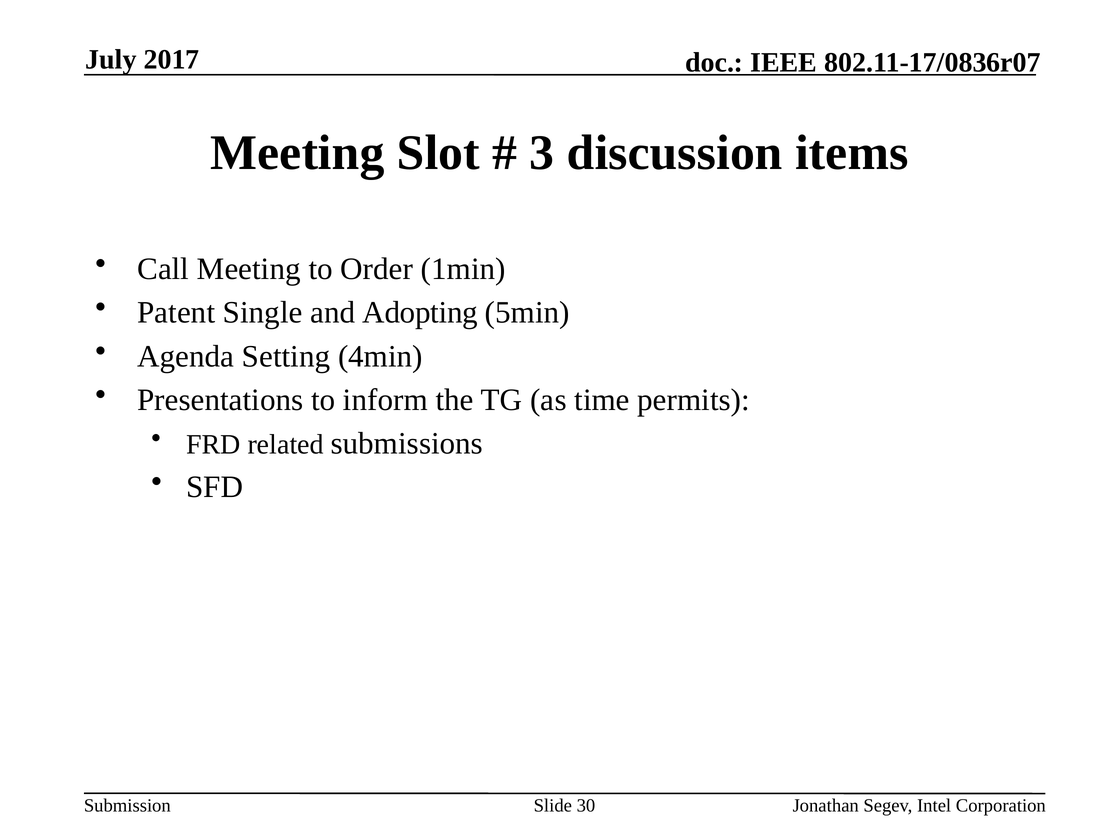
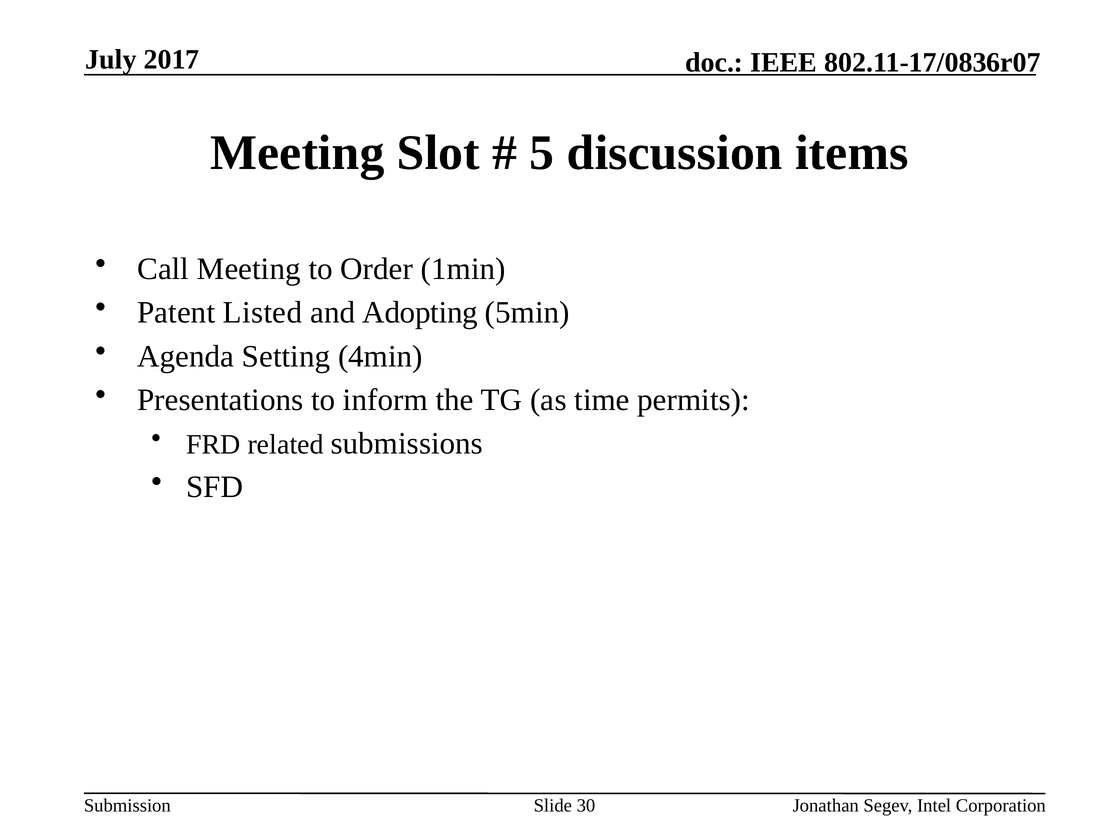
3: 3 -> 5 (542, 153)
Single: Single -> Listed (263, 313)
